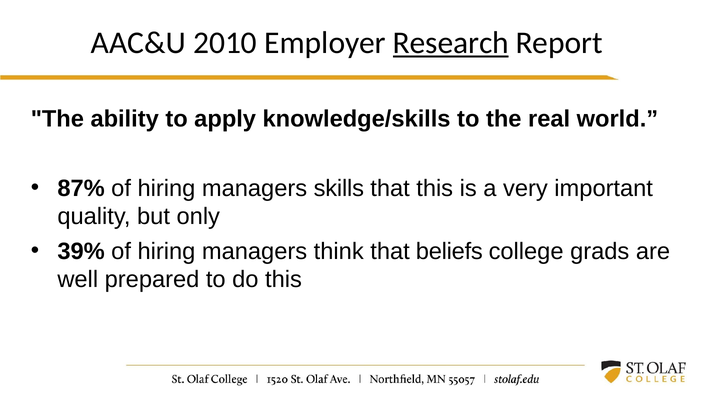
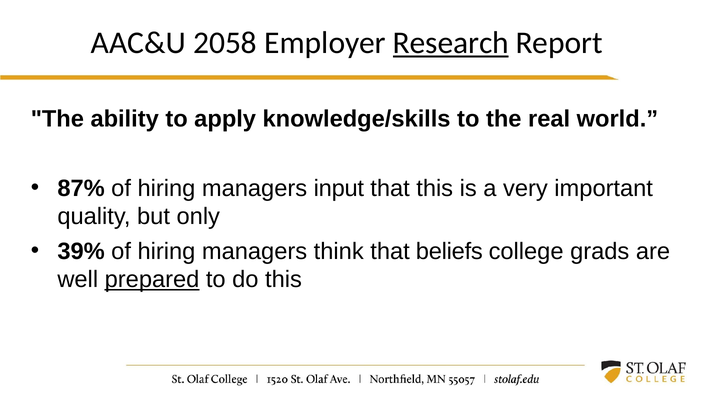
2010: 2010 -> 2058 (225, 43)
skills: skills -> input (339, 188)
prepared underline: none -> present (152, 280)
